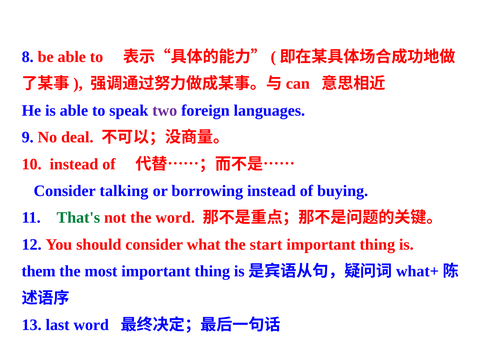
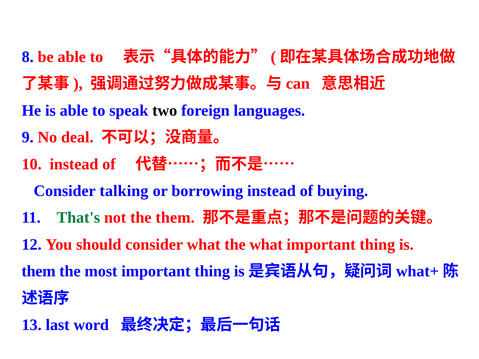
two colour: purple -> black (165, 111)
the word: word -> them (175, 218)
the start: start -> what (266, 245)
